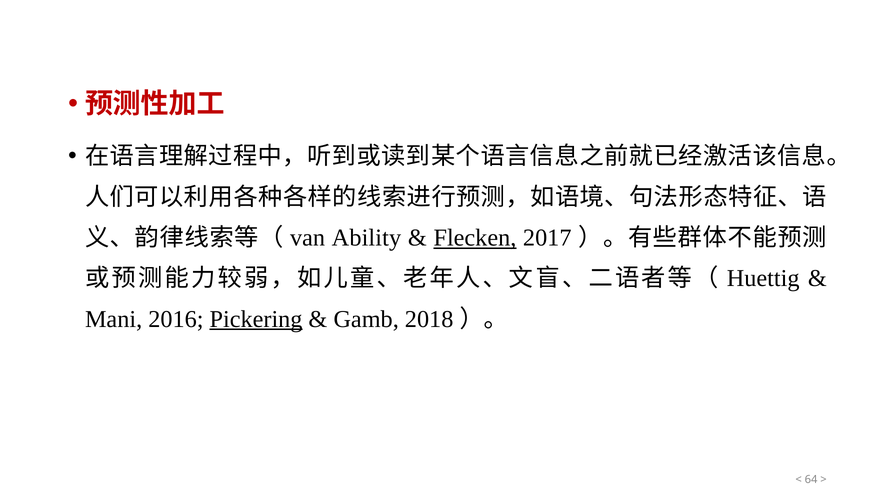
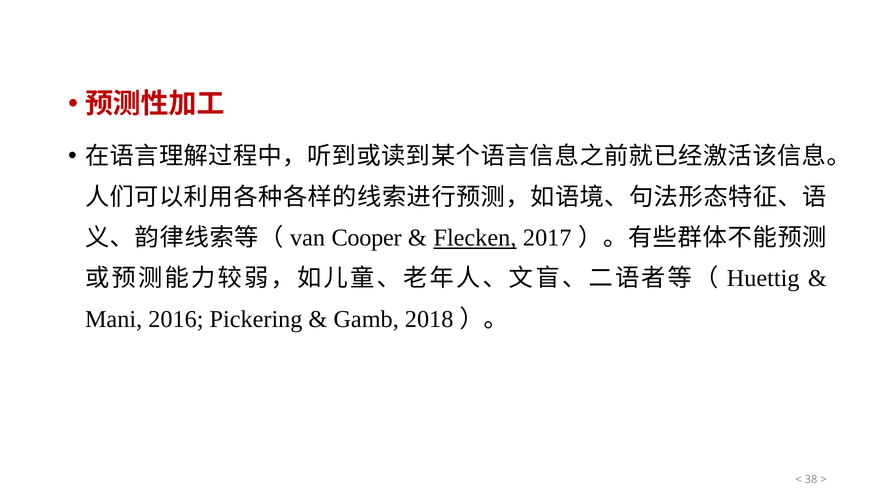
Ability: Ability -> Cooper (367, 238)
Pickering underline: present -> none (256, 319)
64: 64 -> 38 (811, 480)
